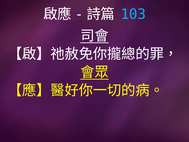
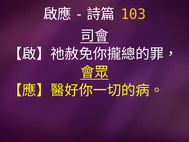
103 colour: light blue -> yellow (133, 14)
